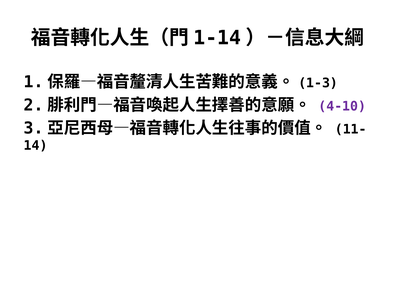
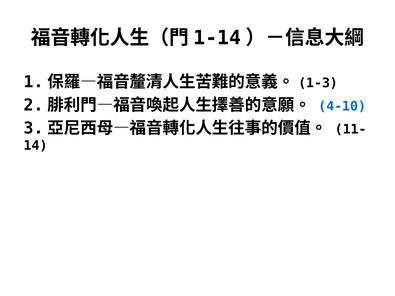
4-10 colour: purple -> blue (342, 106)
